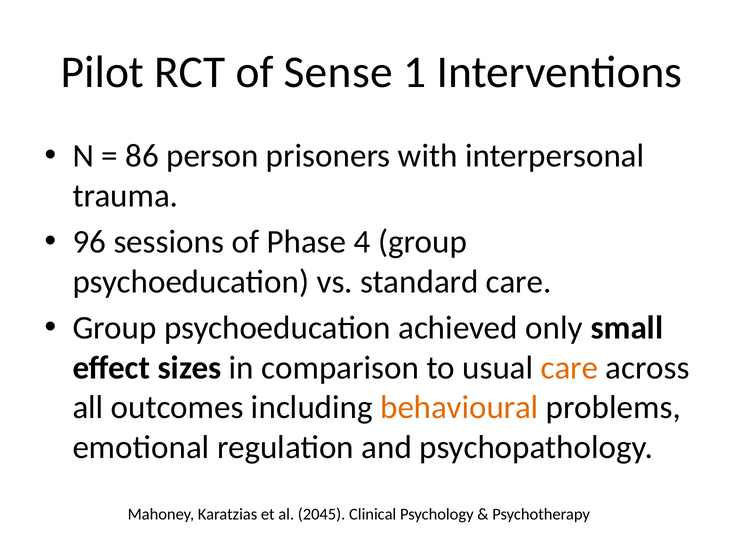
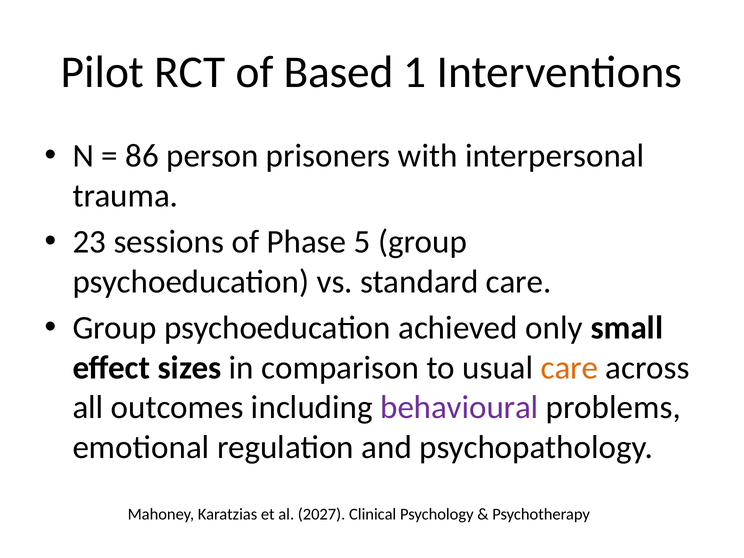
Sense: Sense -> Based (339, 72)
96: 96 -> 23 (89, 242)
4: 4 -> 5 (362, 242)
behavioural colour: orange -> purple (459, 407)
2045: 2045 -> 2027 (322, 514)
